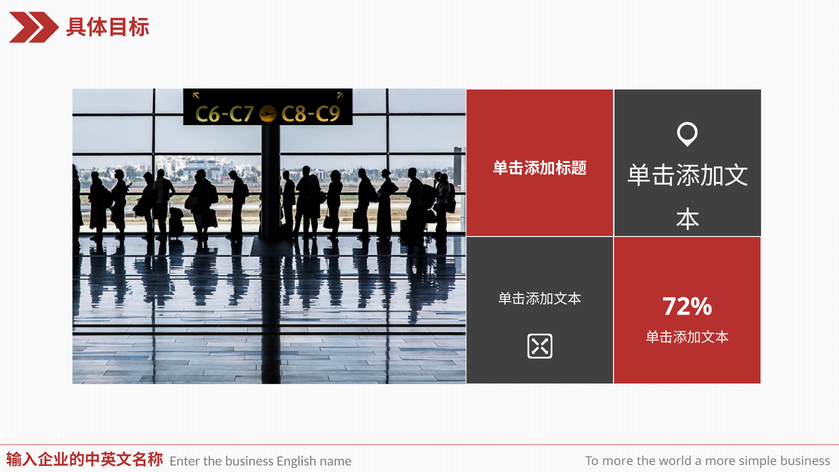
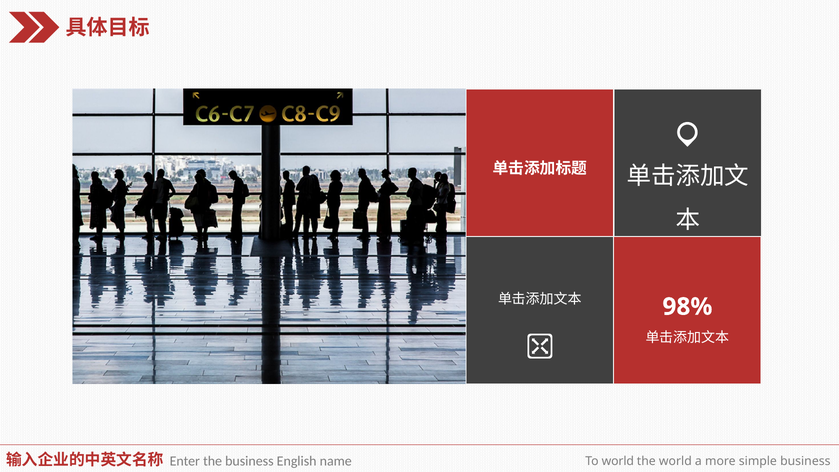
72%: 72% -> 98% (687, 307)
To more: more -> world (618, 461)
